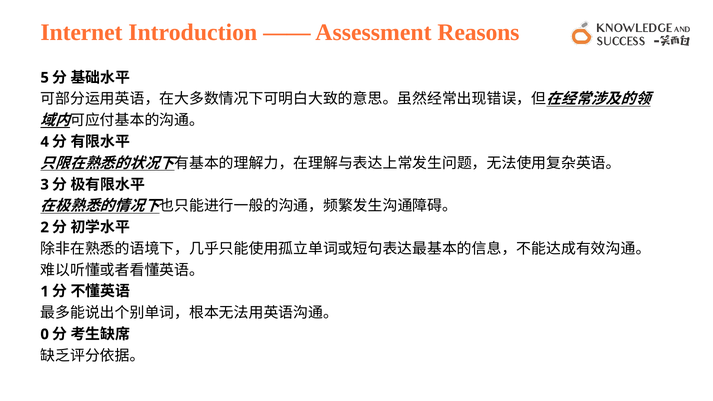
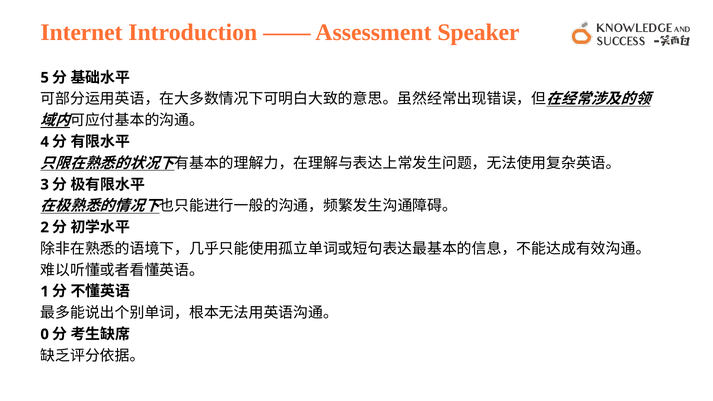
Reasons: Reasons -> Speaker (478, 32)
